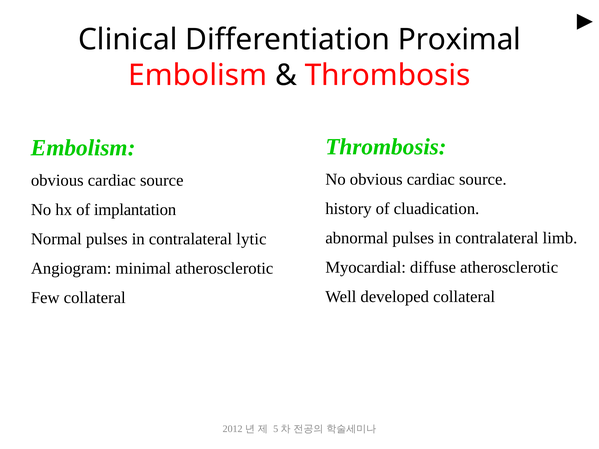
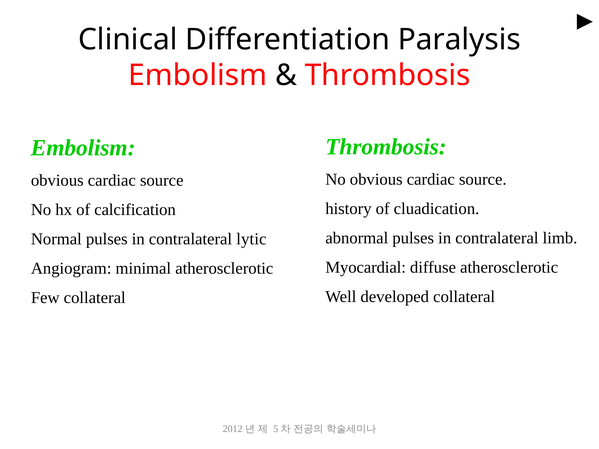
Proximal: Proximal -> Paralysis (459, 40)
implantation: implantation -> calcification (135, 210)
